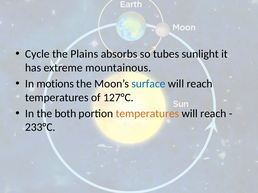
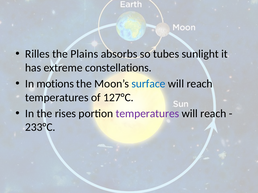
Cycle: Cycle -> Rilles (37, 54)
mountainous: mountainous -> constellations (118, 68)
both: both -> rises (65, 114)
temperatures colour: orange -> purple (147, 114)
